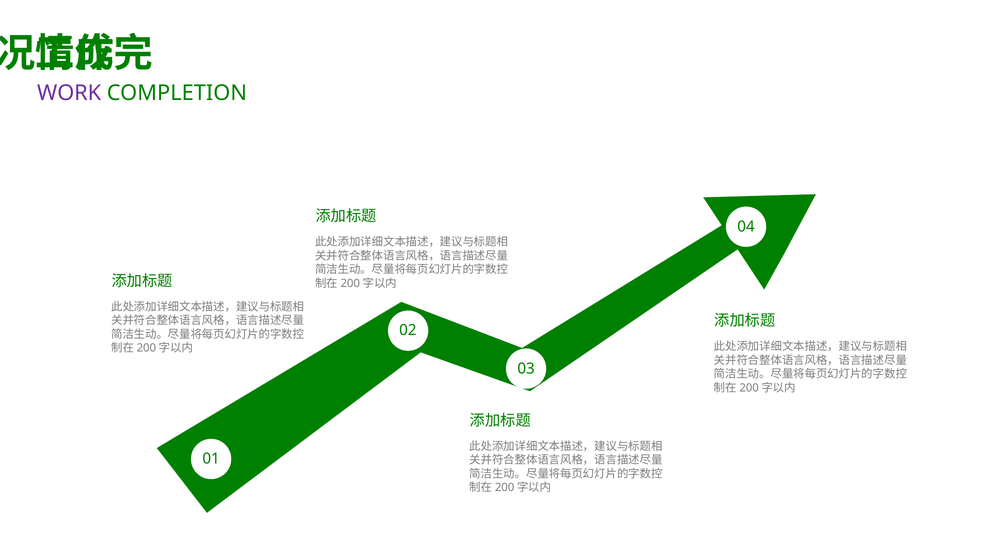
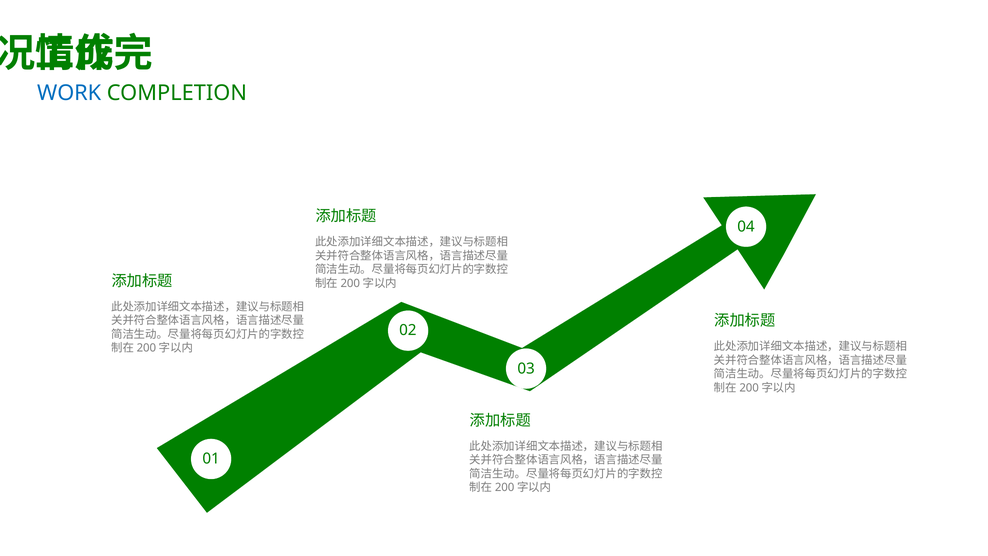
WORK colour: purple -> blue (69, 93)
